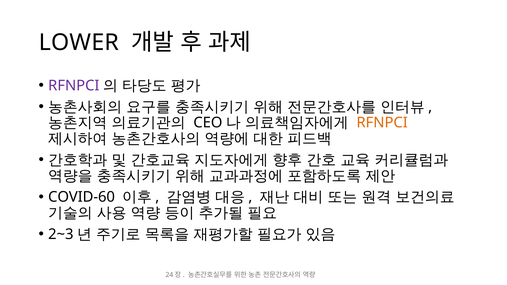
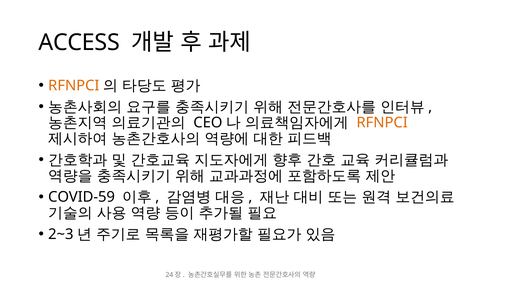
LOWER: LOWER -> ACCESS (79, 43)
RFNPCI colour: purple -> orange (74, 86)
COVID-60: COVID-60 -> COVID-59 (82, 197)
